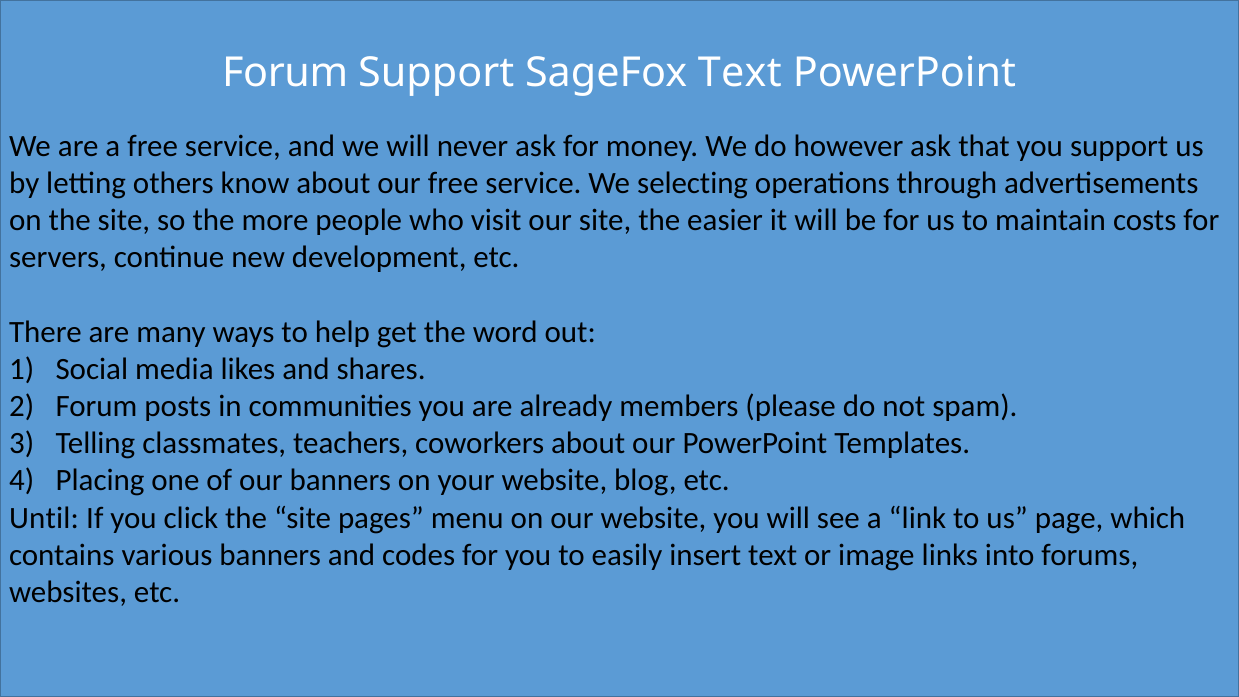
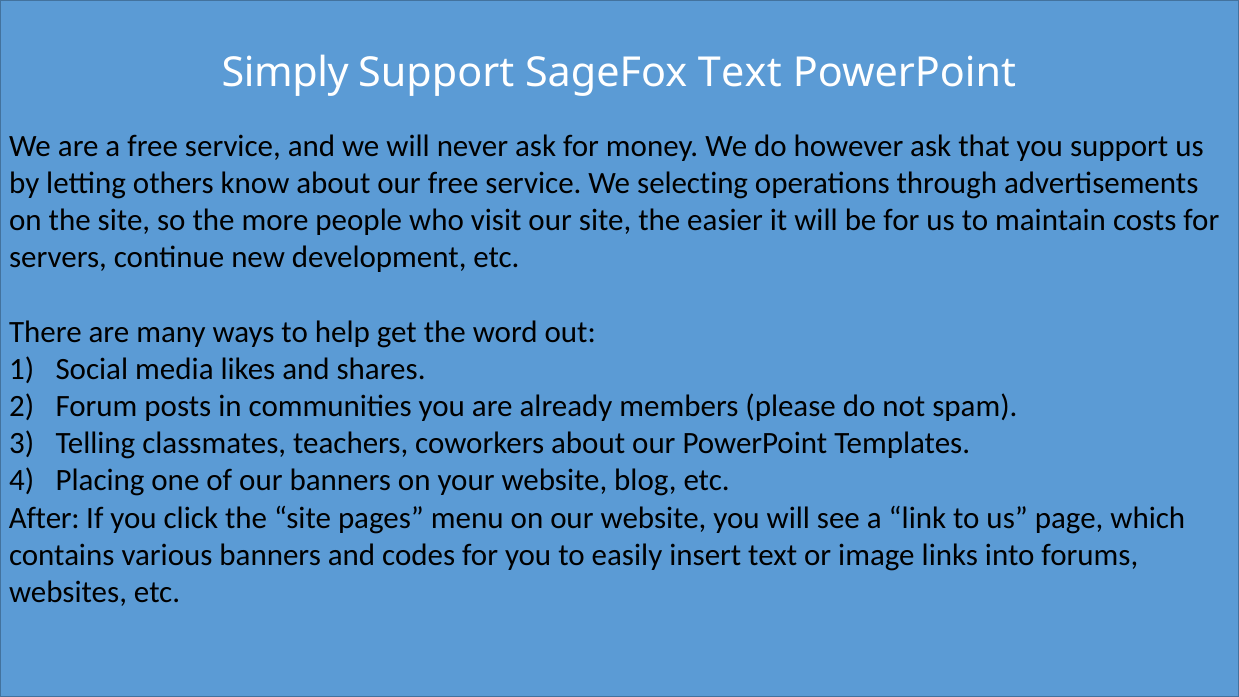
Forum: Forum -> Simply (285, 73)
Until: Until -> After (44, 518)
